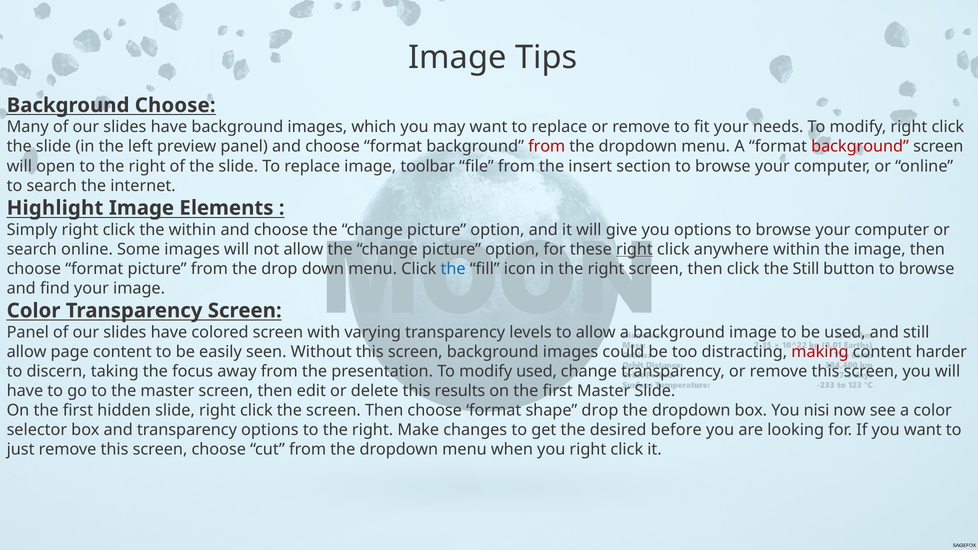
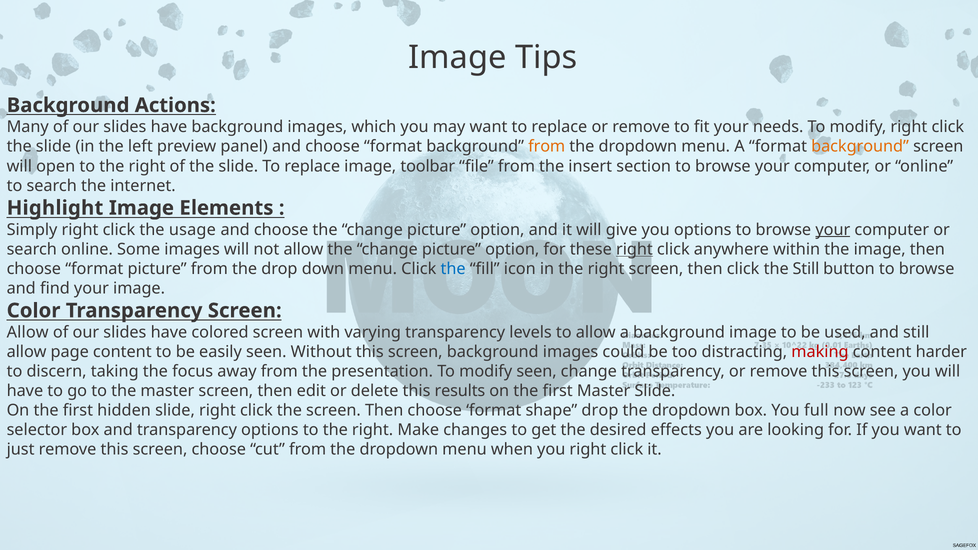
Background Choose: Choose -> Actions (175, 105)
from colour: red -> orange (547, 147)
background colour: red -> orange (860, 147)
the within: within -> usage (192, 230)
your underline: none -> present (833, 230)
Panel: Panel -> Allow (28, 332)
modify used: used -> seen (537, 372)
nisi: nisi -> full (816, 411)
before: before -> effects (676, 430)
